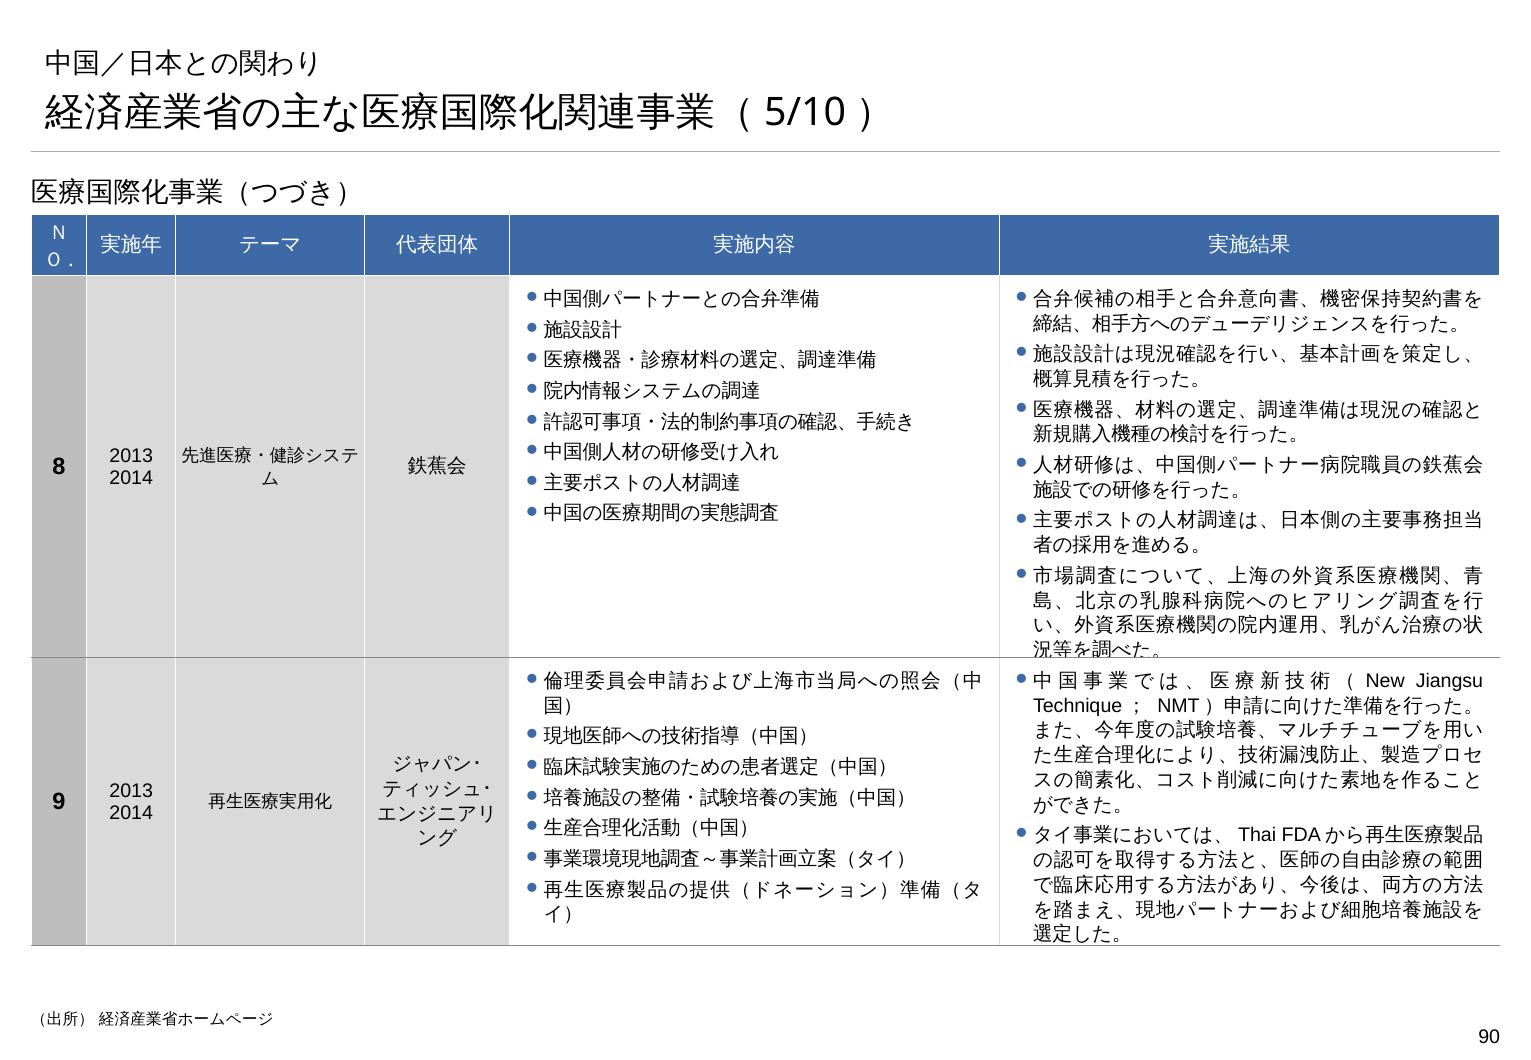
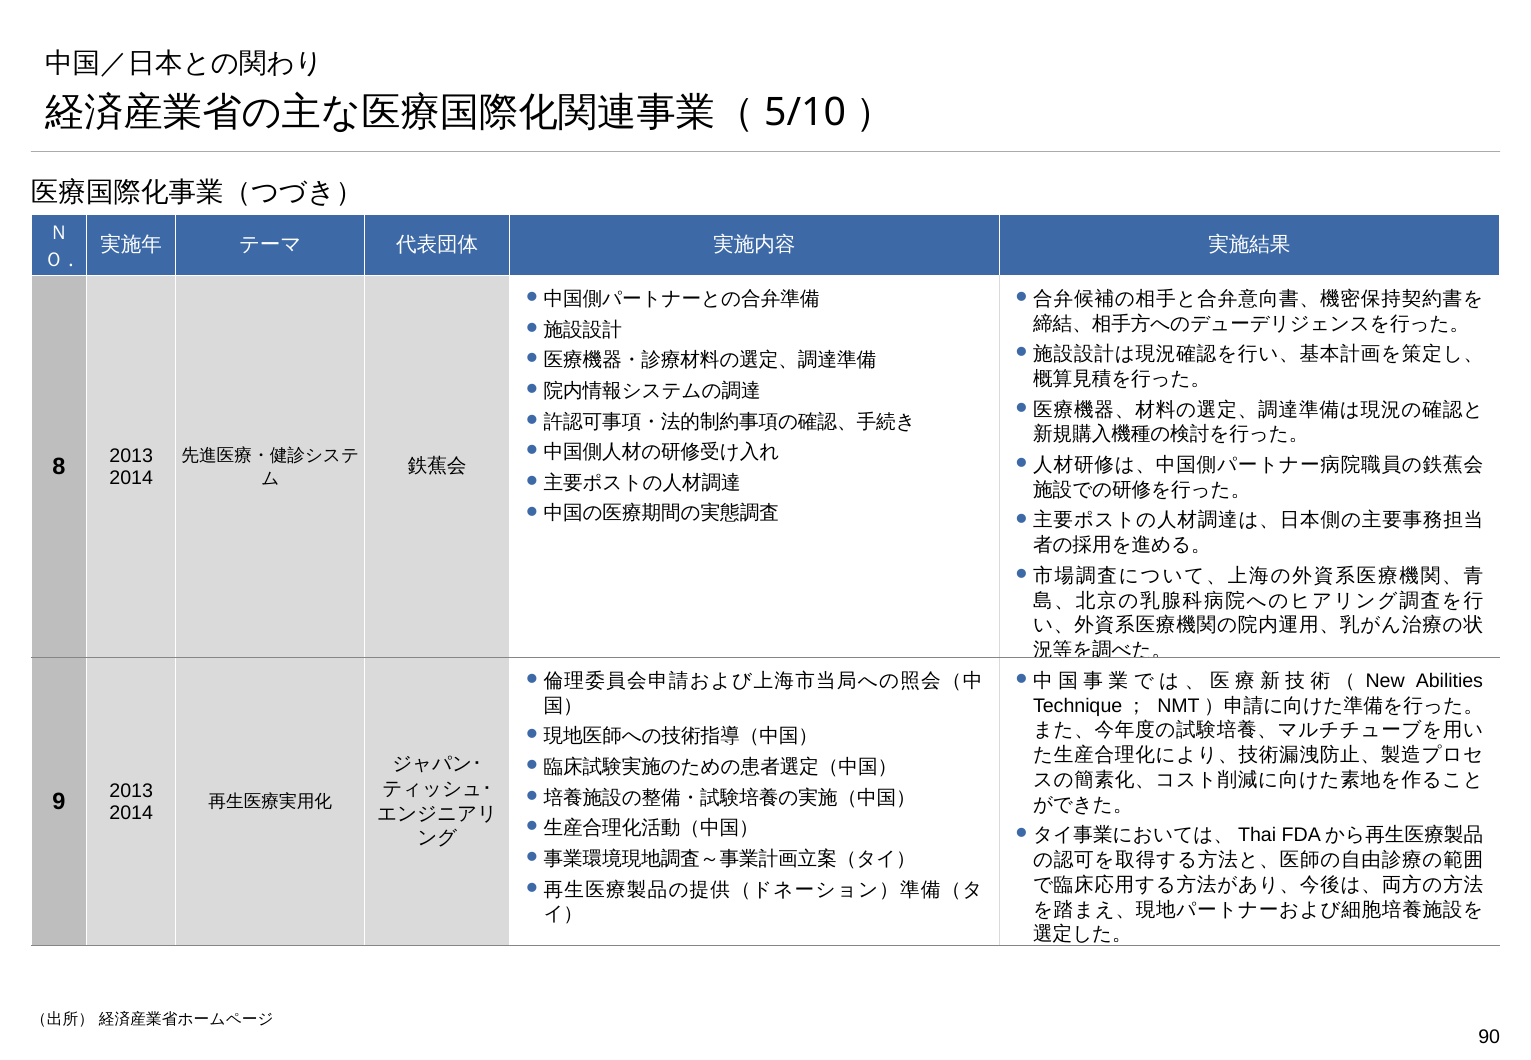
Jiangsu: Jiangsu -> Abilities (1449, 681)
